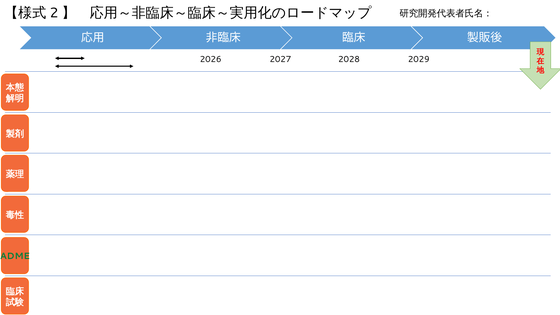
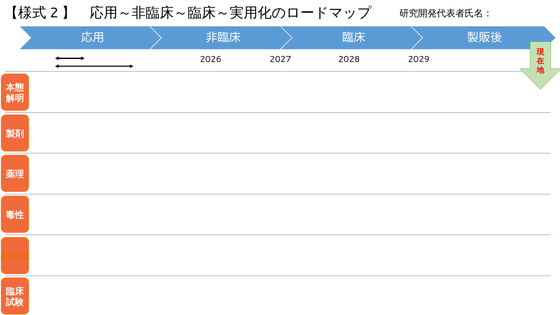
ADME colour: green -> orange (15, 256)
